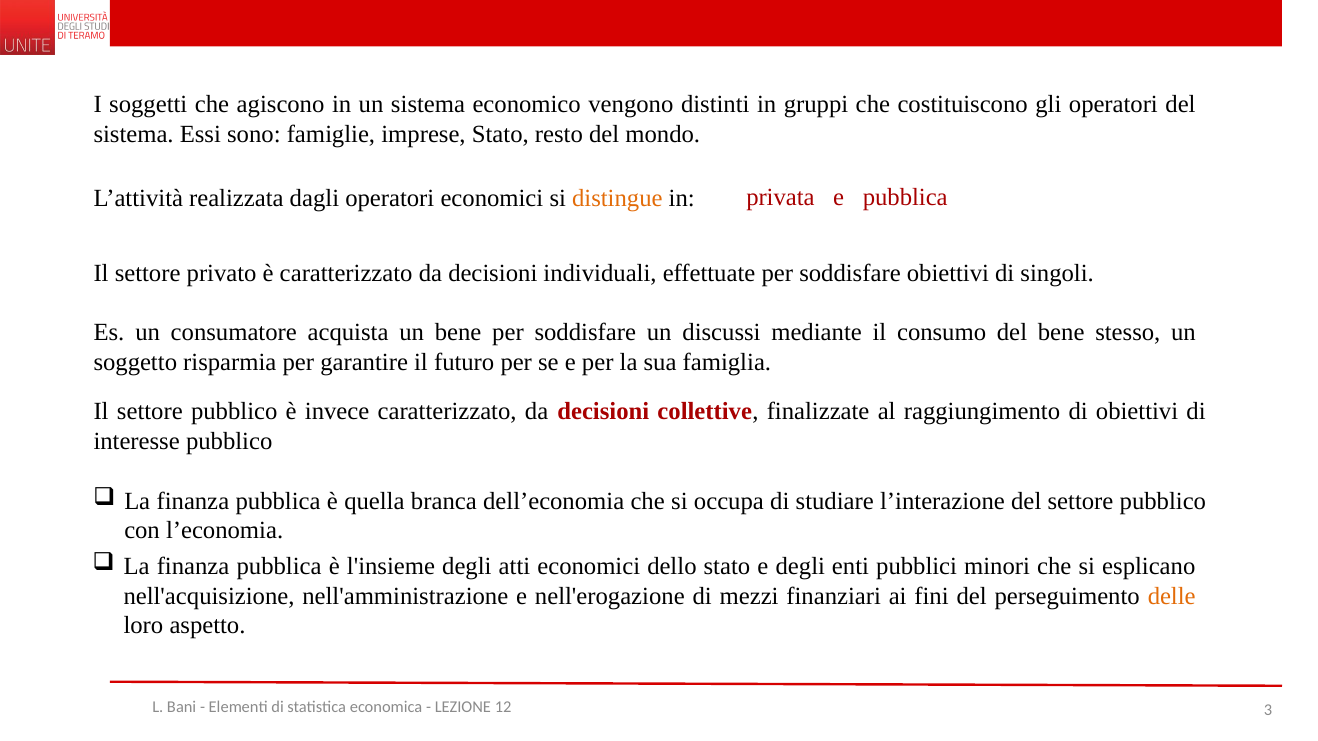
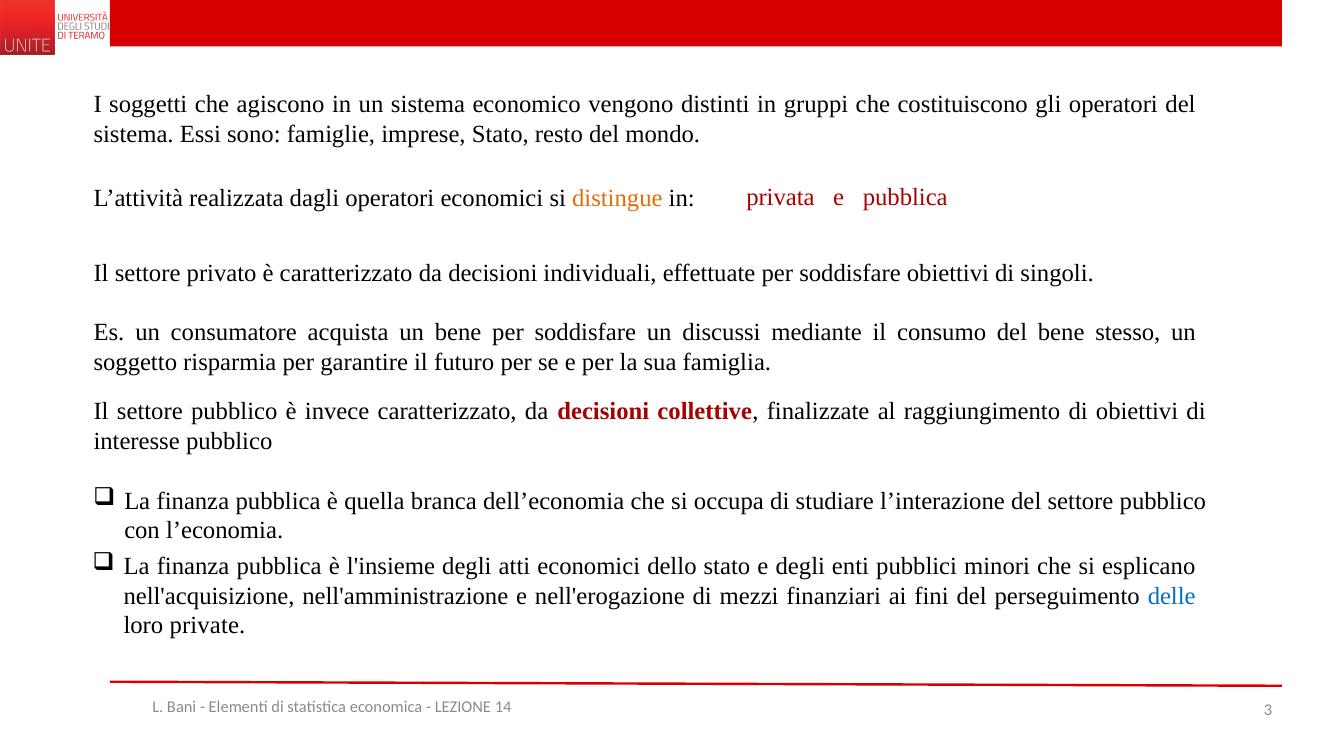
delle colour: orange -> blue (1172, 596)
aspetto: aspetto -> private (207, 626)
12: 12 -> 14 (503, 708)
